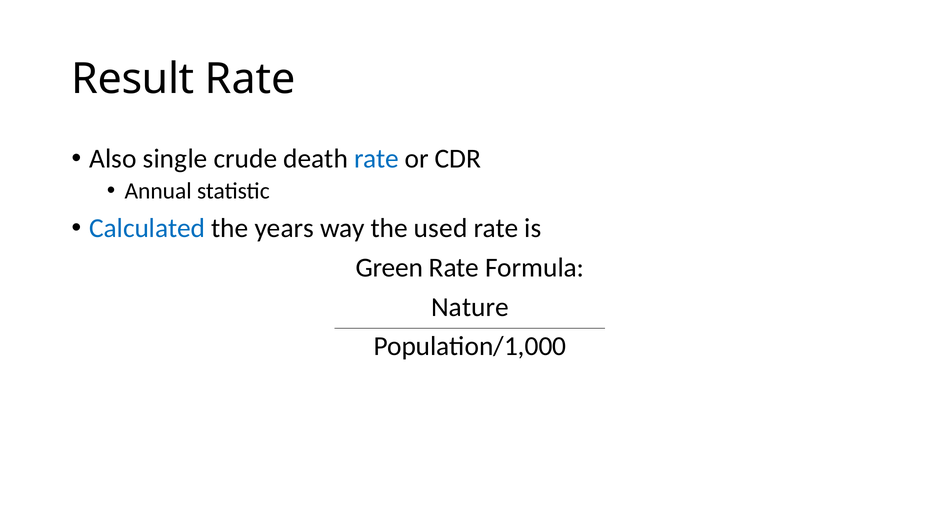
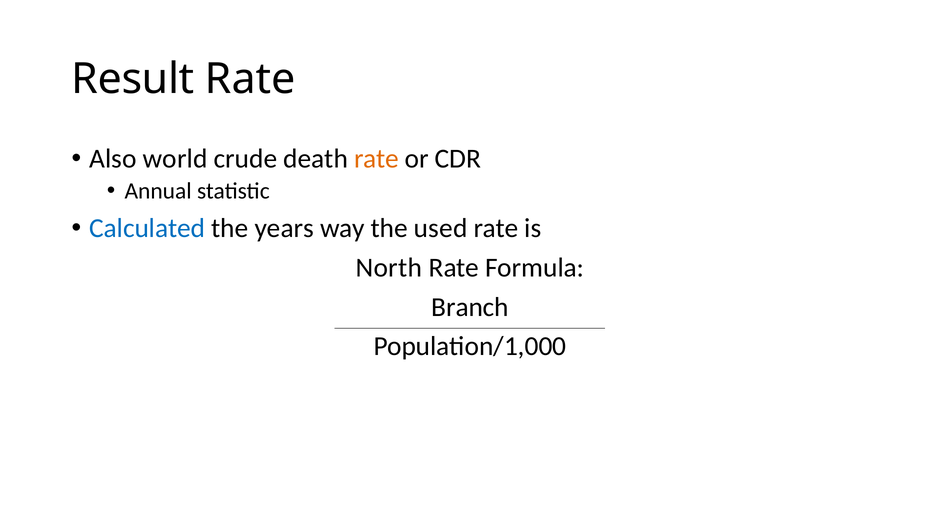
single: single -> world (175, 159)
rate colour: blue -> orange (376, 159)
Green: Green -> North (389, 268)
Nature: Nature -> Branch (470, 307)
